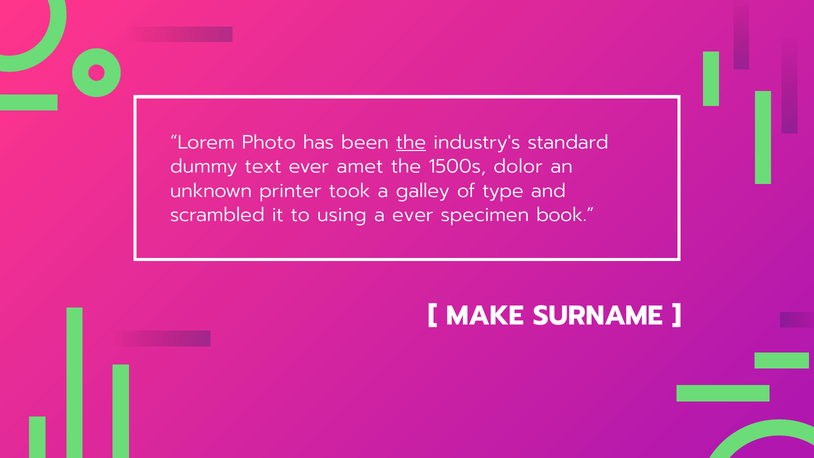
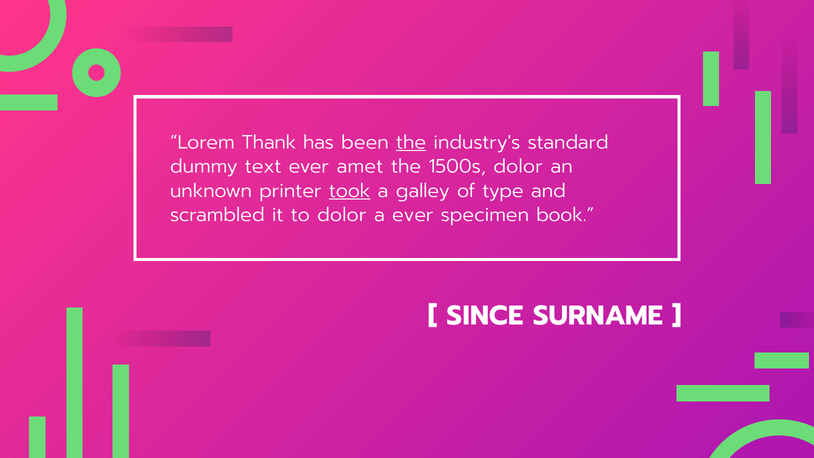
Photo: Photo -> Thank (269, 142)
took underline: none -> present (350, 191)
to using: using -> dolor (342, 215)
MAKE: MAKE -> SINCE (485, 316)
